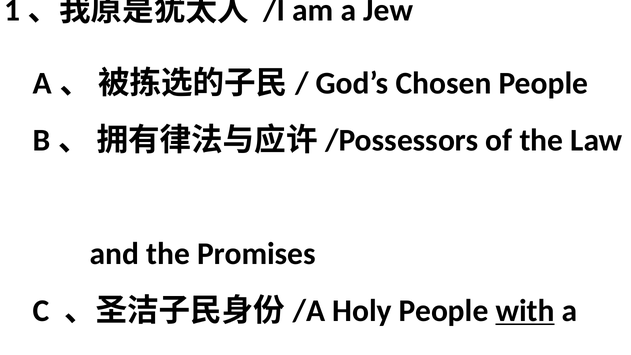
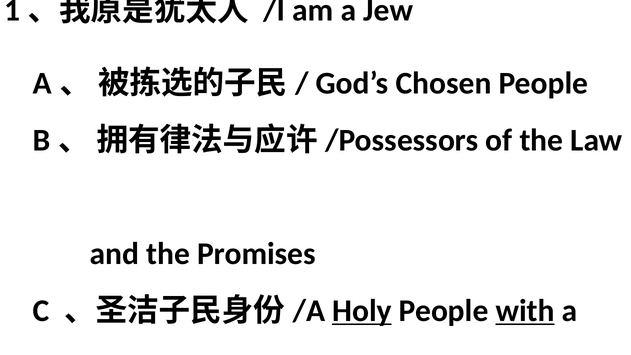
Holy underline: none -> present (362, 311)
